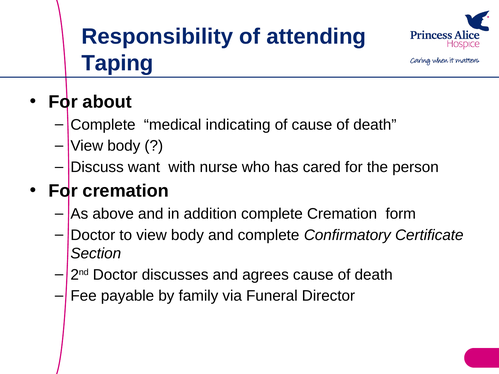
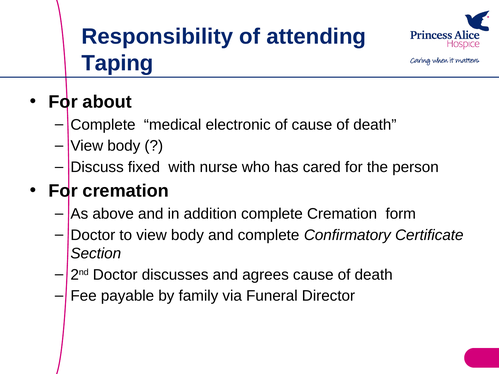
indicating: indicating -> electronic (238, 125)
want: want -> fixed (144, 167)
